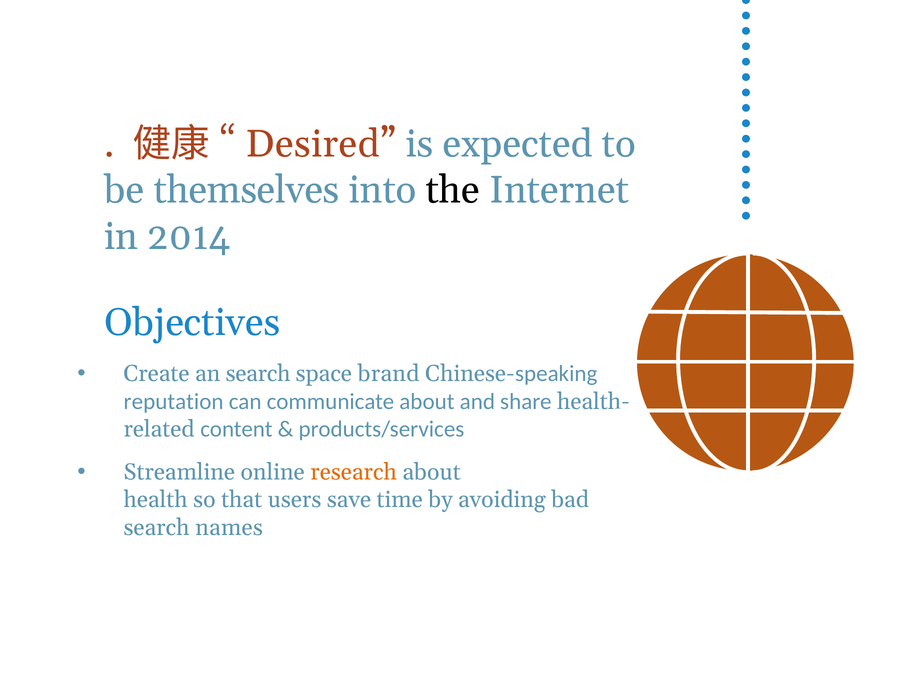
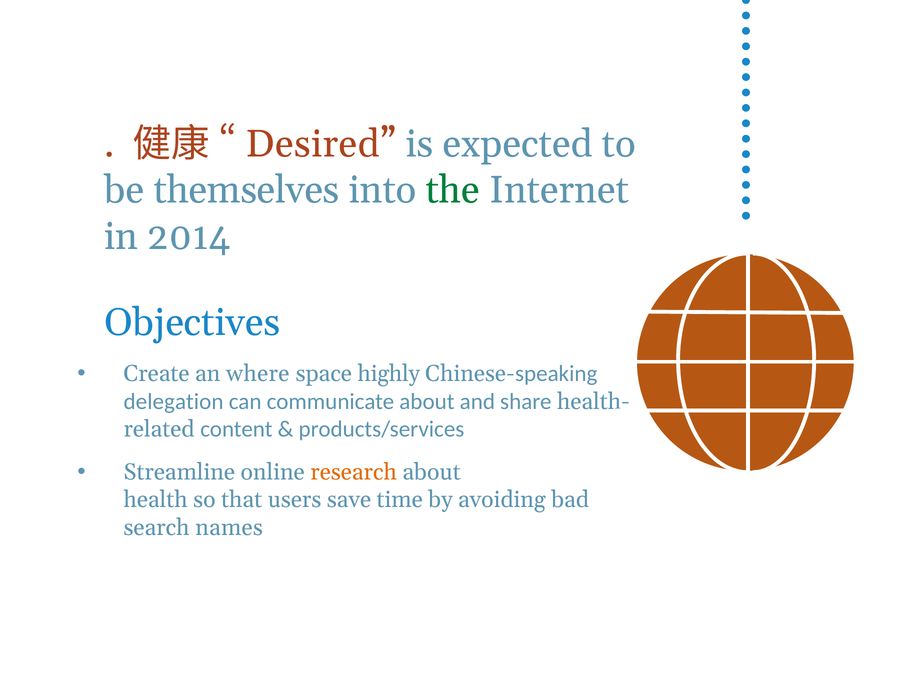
the colour: black -> green (453, 190)
an search: search -> where (258, 374)
brand: brand -> highly (389, 374)
reputation: reputation -> delegation (174, 402)
